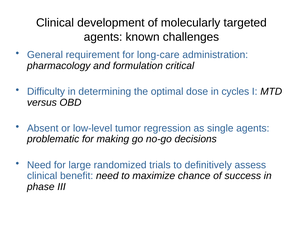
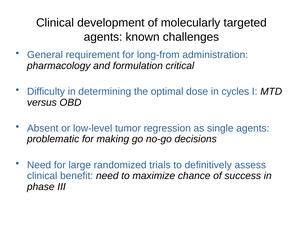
long-care: long-care -> long-from (158, 55)
